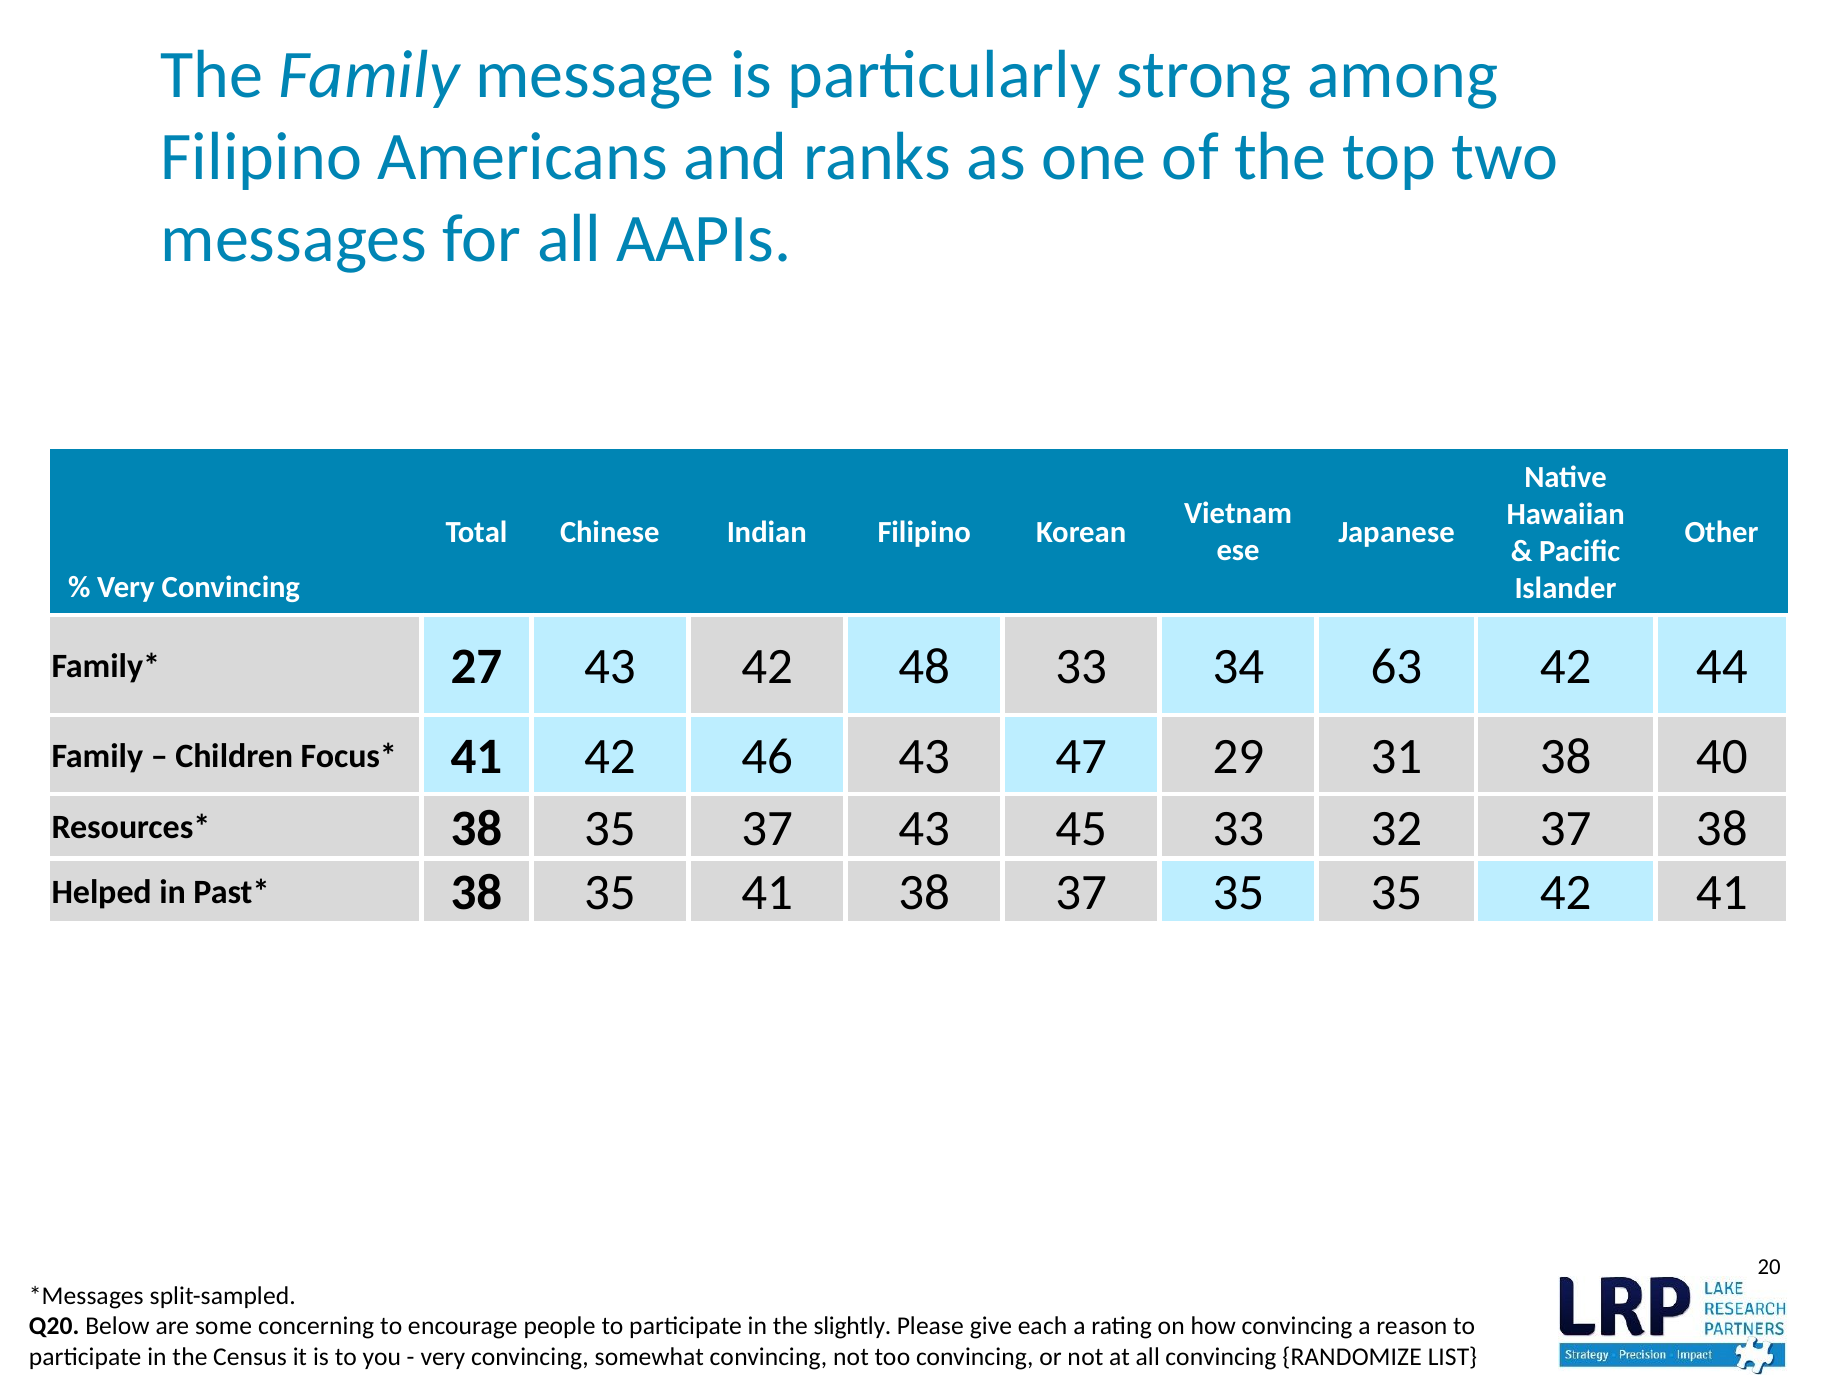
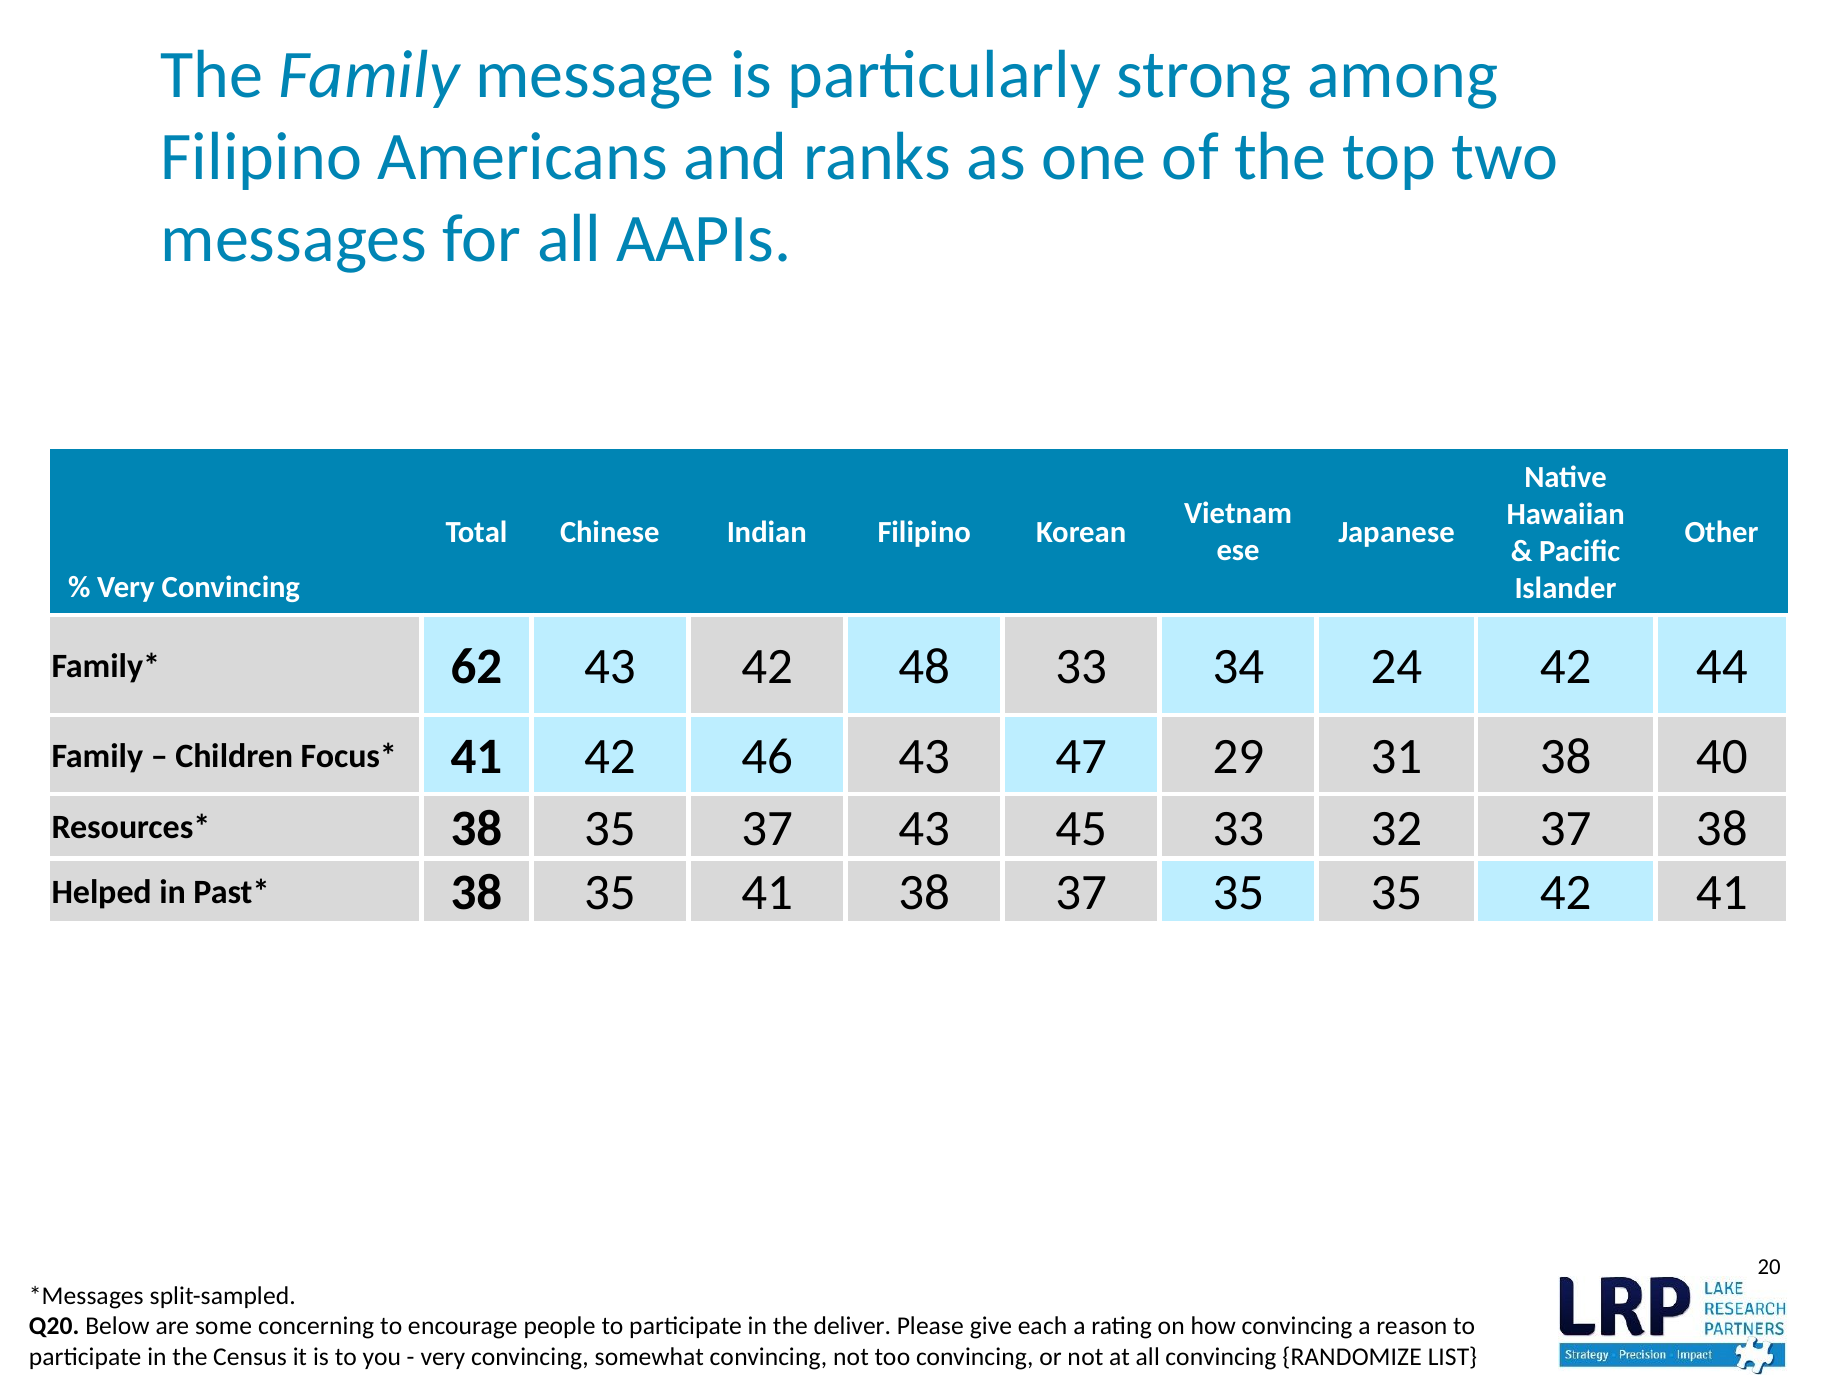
27: 27 -> 62 (476, 667)
63: 63 -> 24 (1396, 667)
slightly: slightly -> deliver (852, 1327)
